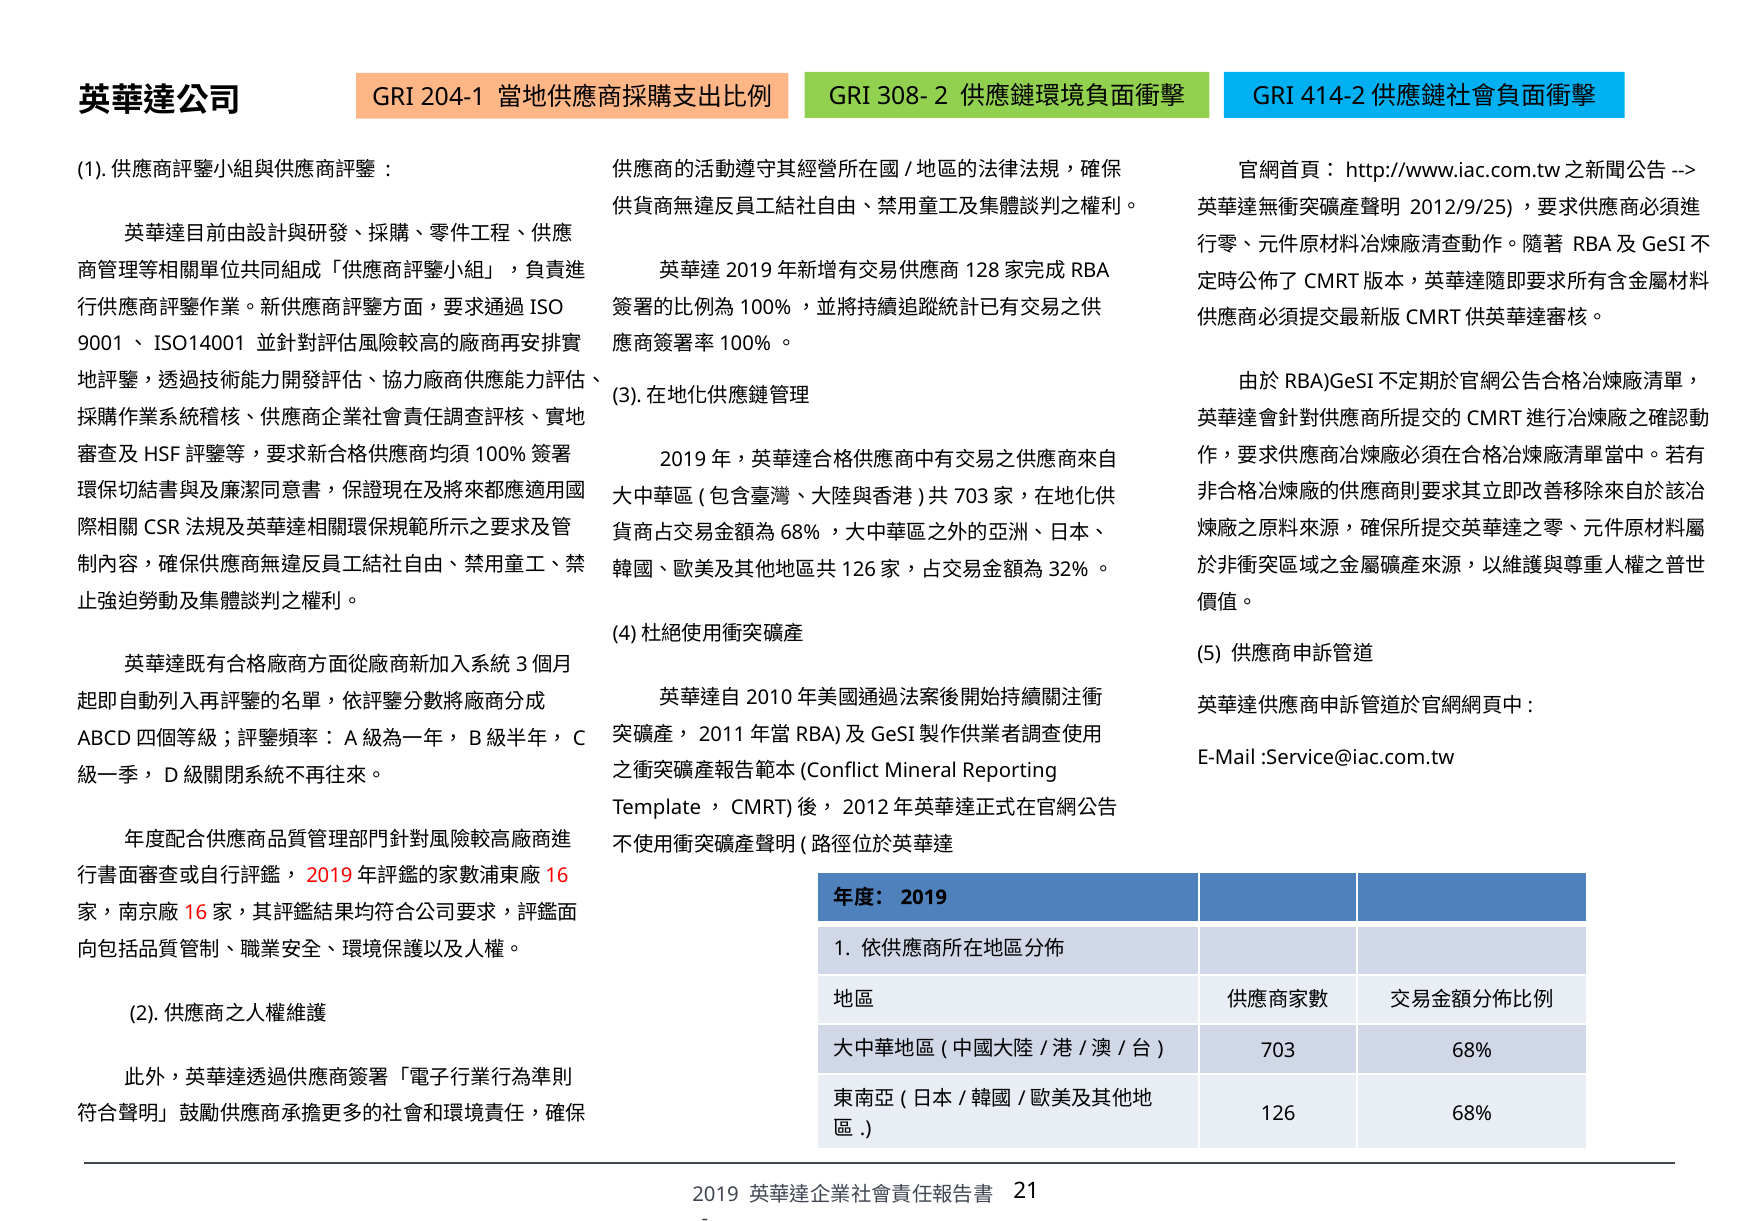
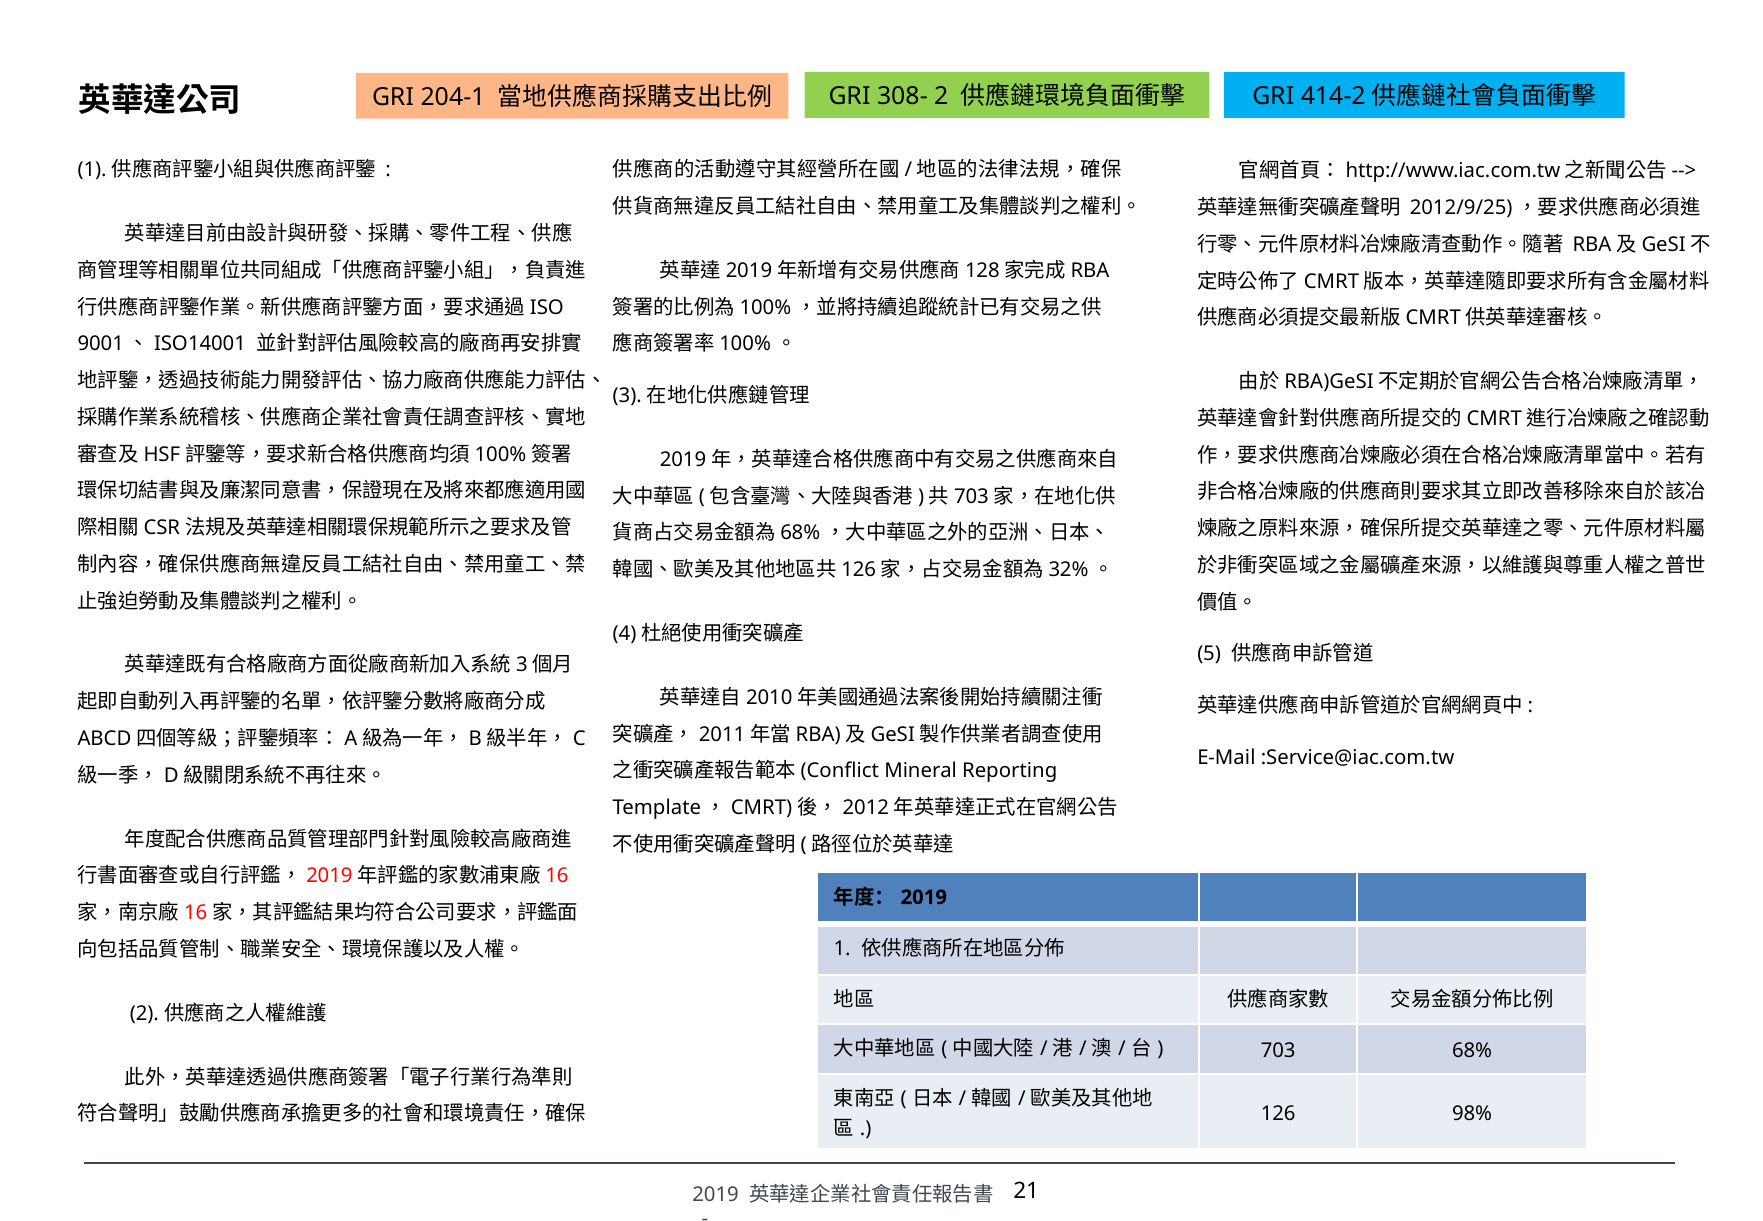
126 68%: 68% -> 98% (1472, 1113)
